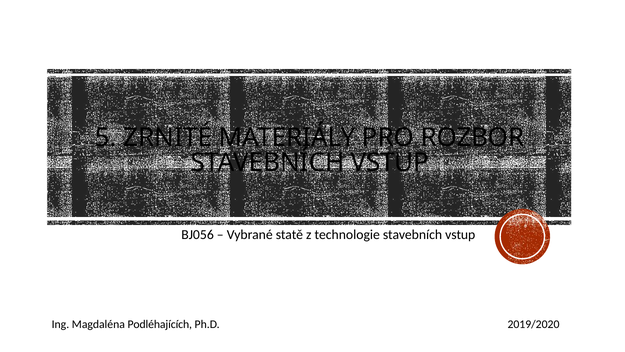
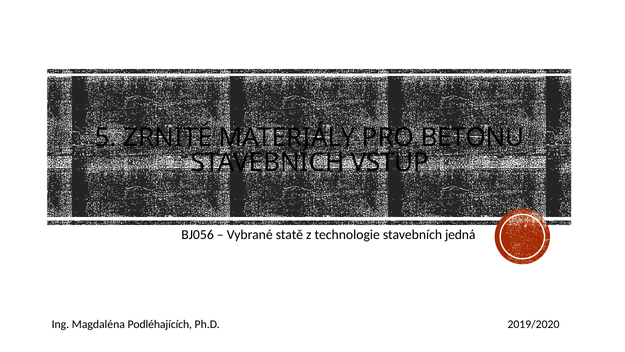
ROZBOR: ROZBOR -> BETONU (472, 138)
technologie stavebních vstup: vstup -> jedná (460, 235)
